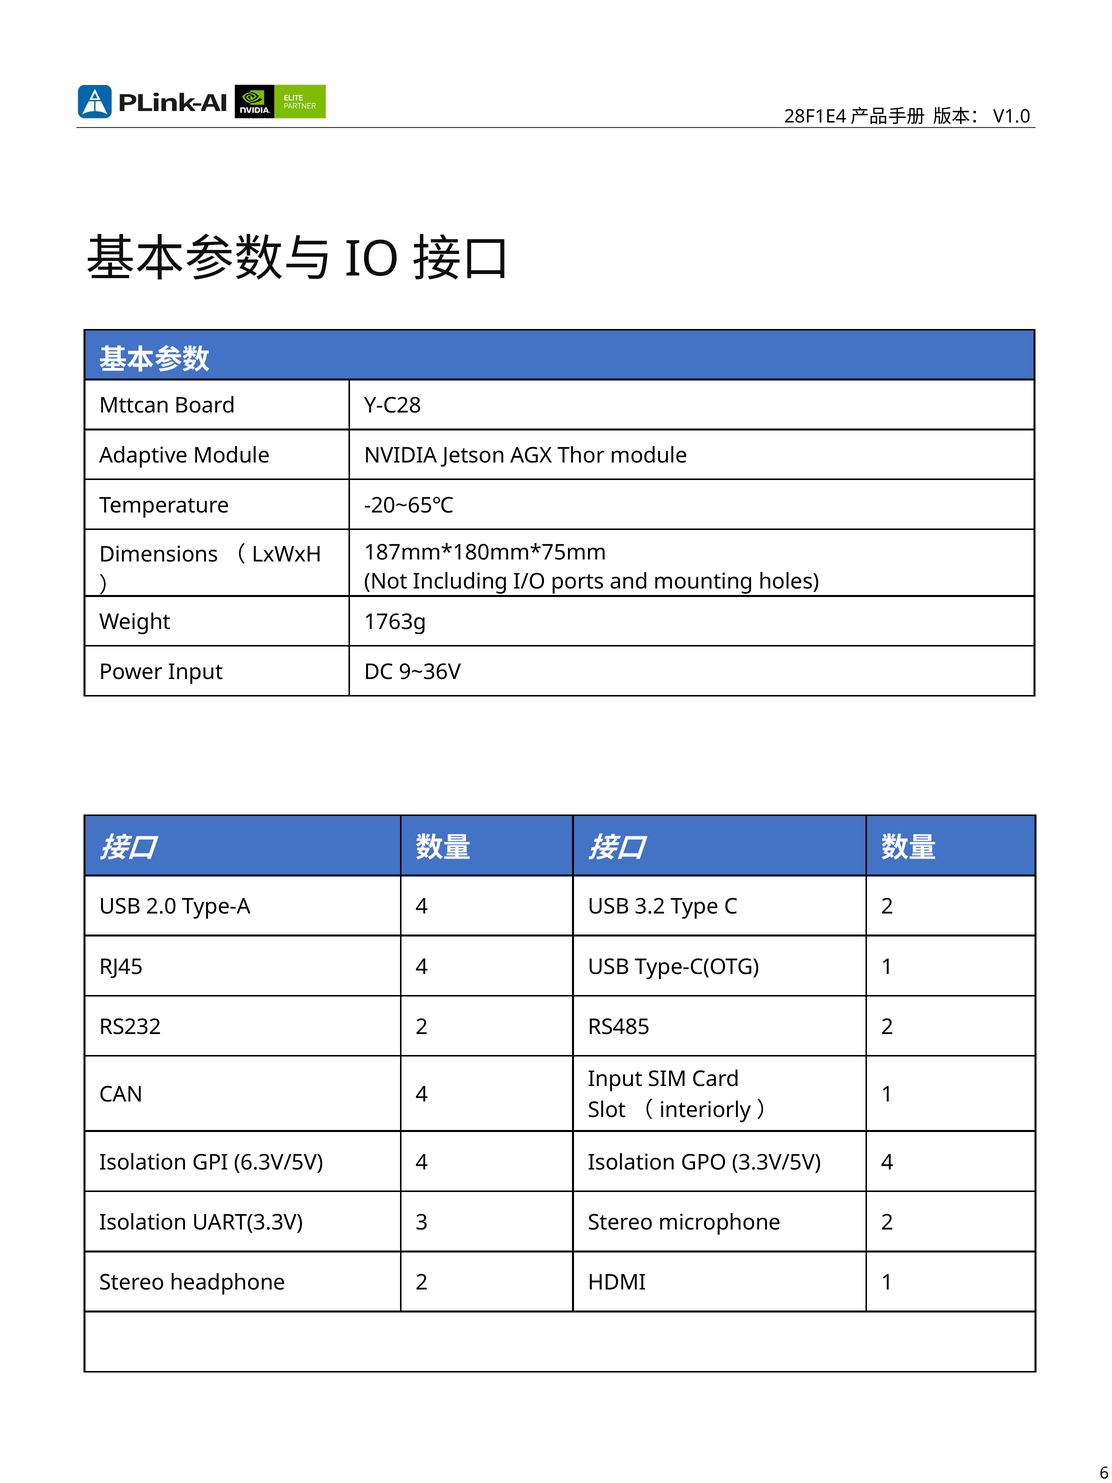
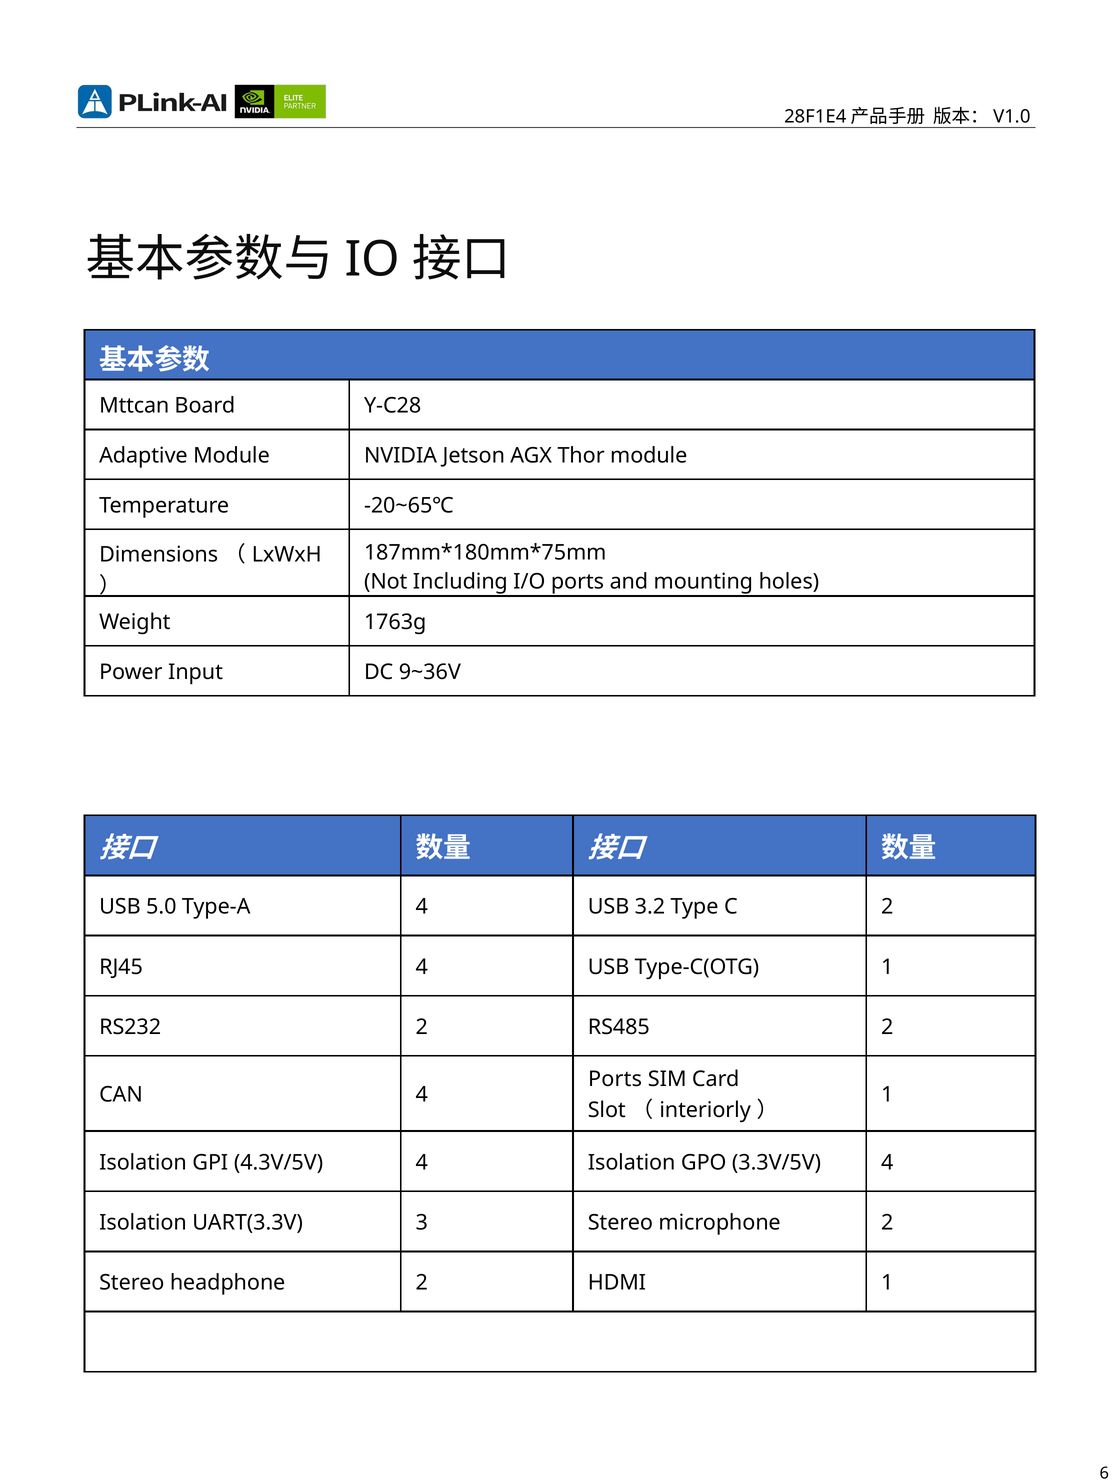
2.0: 2.0 -> 5.0 (161, 907)
Input: Input -> Ports (615, 1079)
6.3V/5V: 6.3V/5V -> 4.3V/5V (279, 1162)
